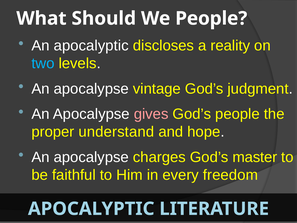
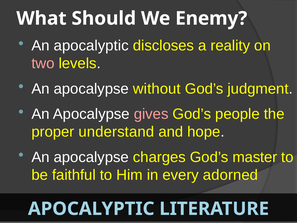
We People: People -> Enemy (211, 18)
two colour: light blue -> pink (43, 63)
vintage: vintage -> without (157, 89)
freedom: freedom -> adorned (230, 175)
